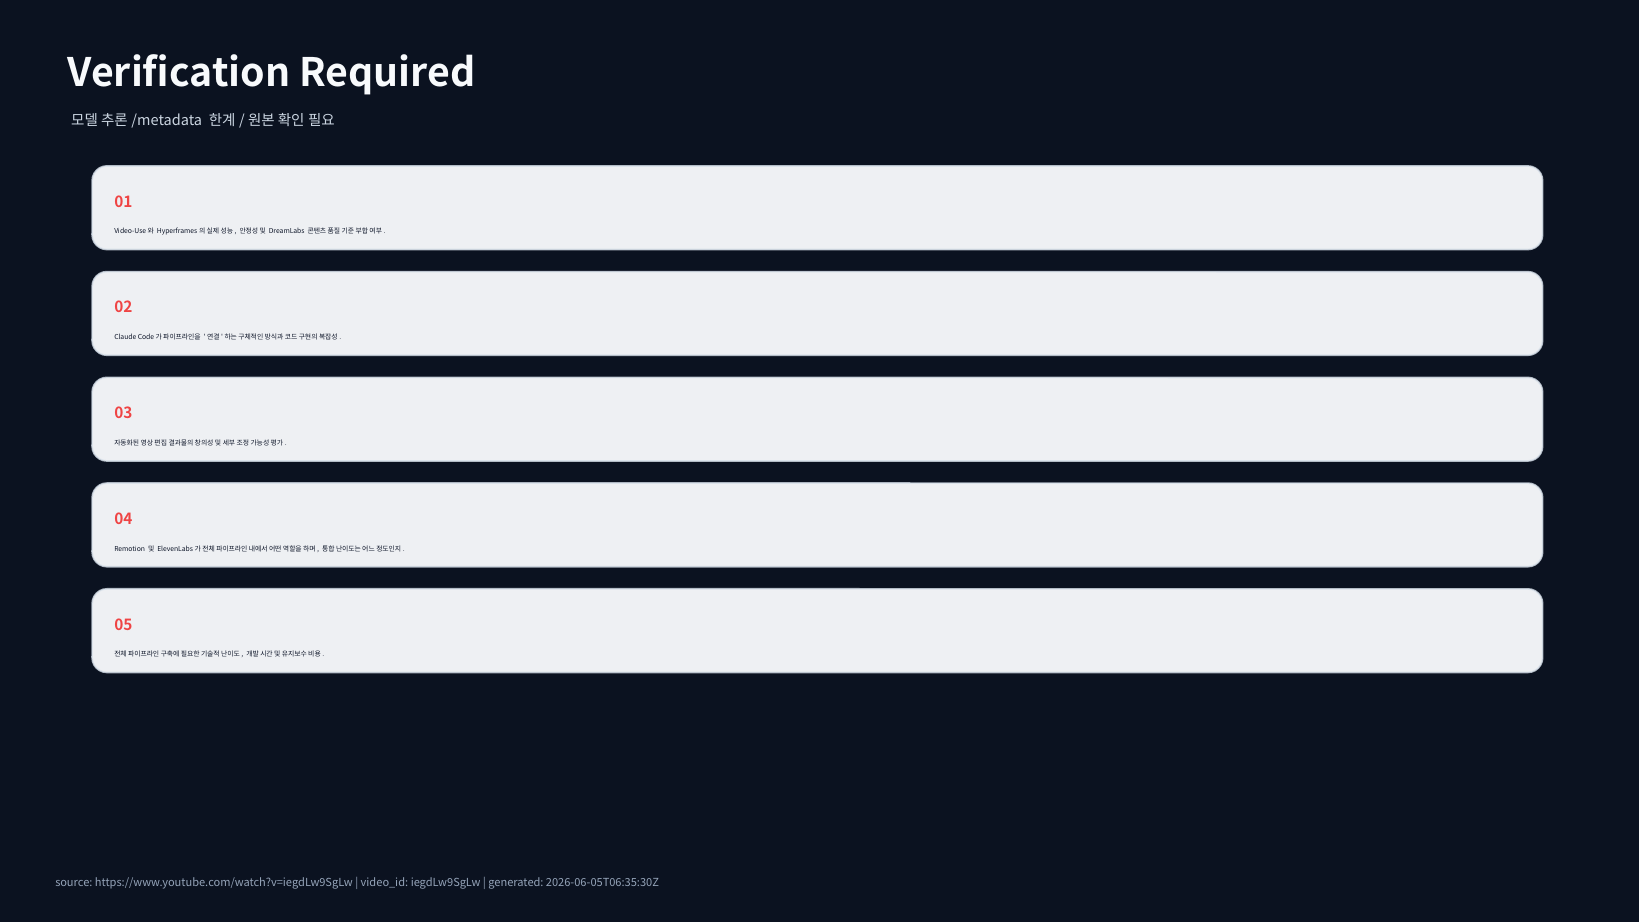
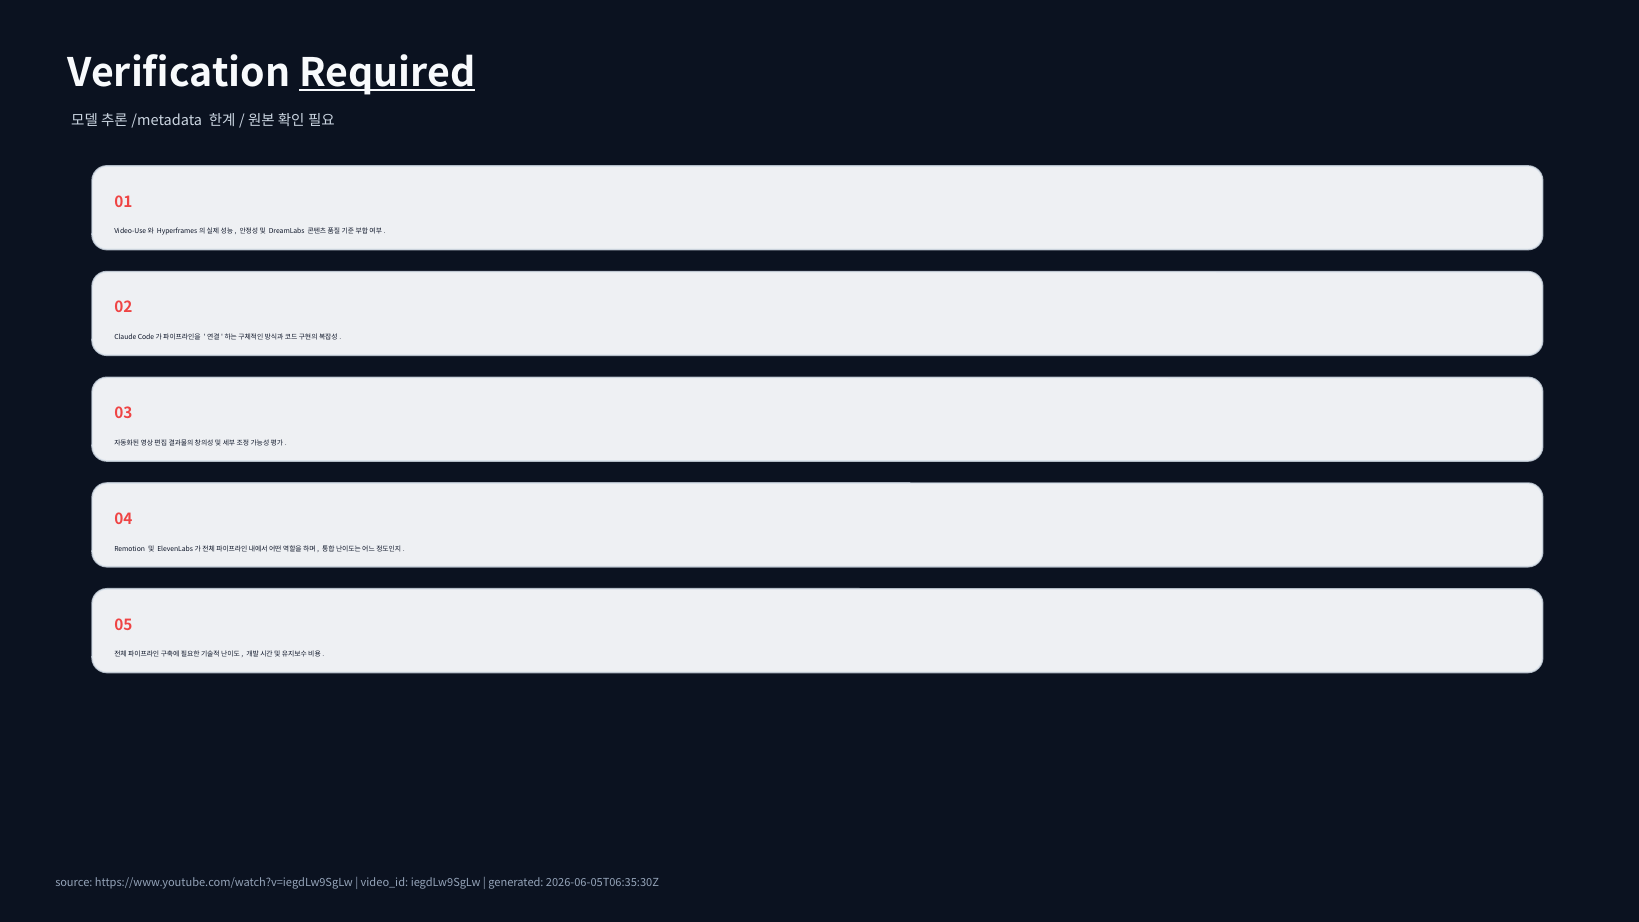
Required underline: none -> present (387, 73)
